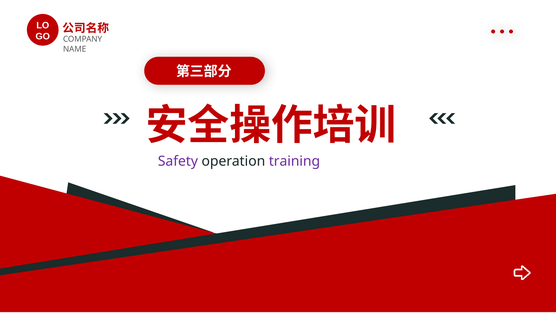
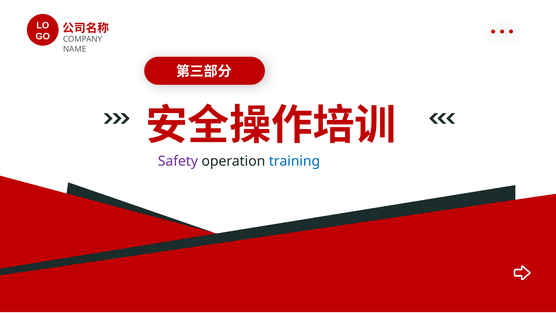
training colour: purple -> blue (294, 161)
